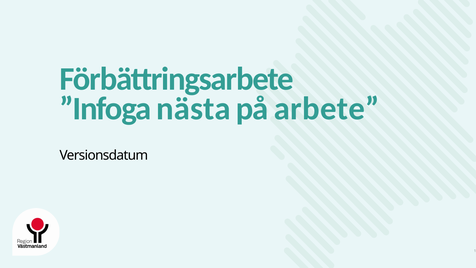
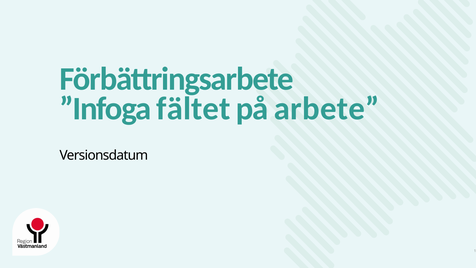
nästa: nästa -> fältet (193, 108)
